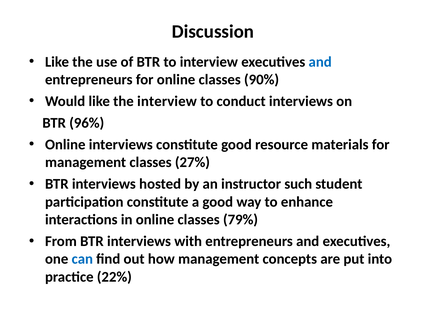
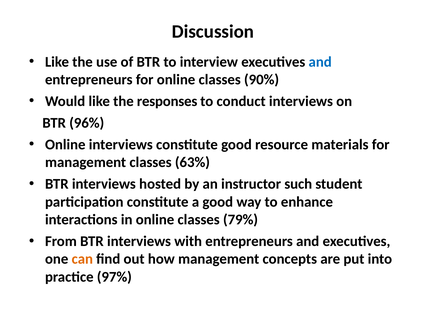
the interview: interview -> responses (167, 101)
27%: 27% -> 63% (192, 162)
can colour: blue -> orange (82, 259)
22%: 22% -> 97% (114, 276)
